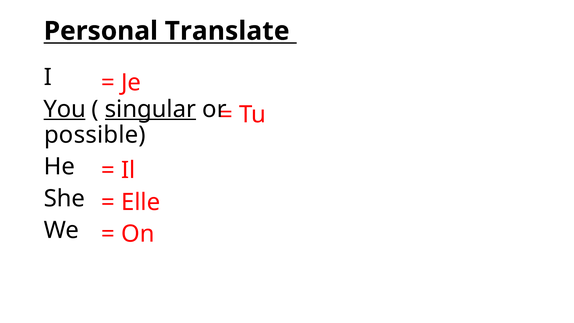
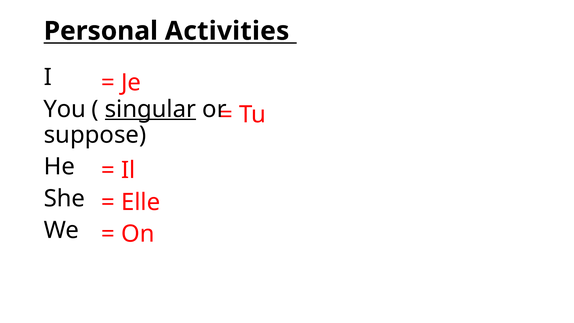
Translate: Translate -> Activities (227, 31)
You underline: present -> none (65, 109)
possible: possible -> suppose (95, 135)
